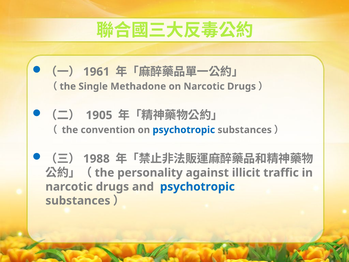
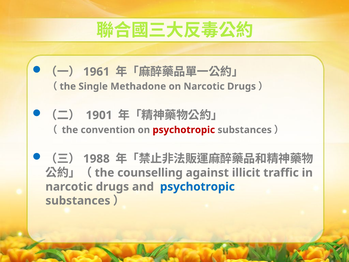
1905: 1905 -> 1901 (99, 115)
psychotropic colour: blue -> red (184, 130)
personality: personality -> counselling (150, 173)
